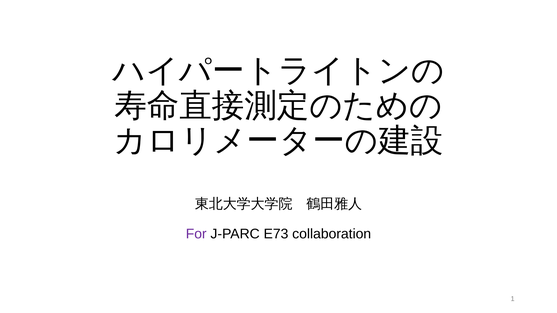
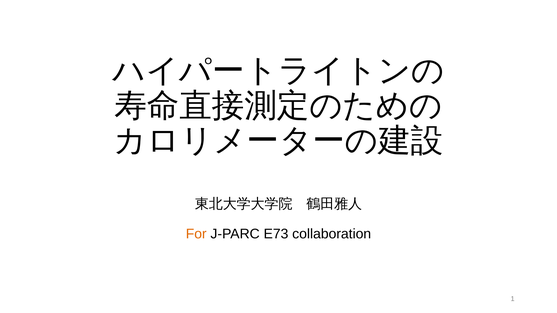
For colour: purple -> orange (196, 234)
